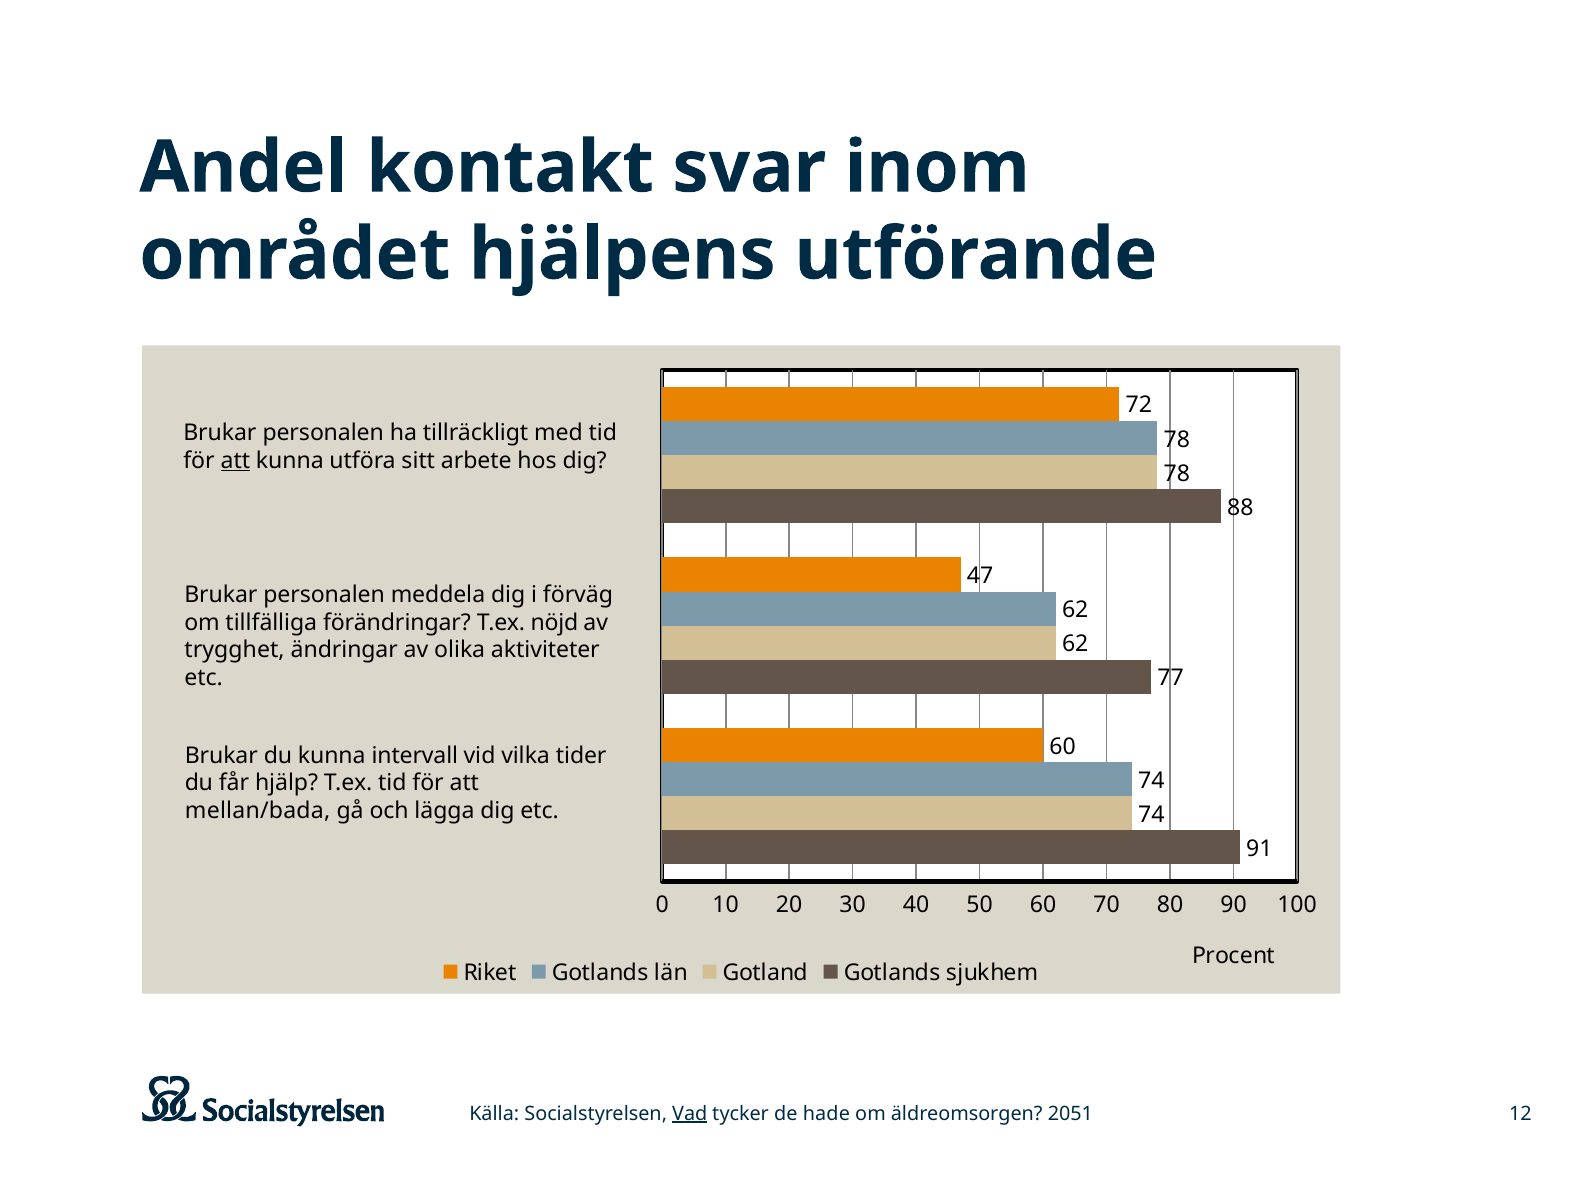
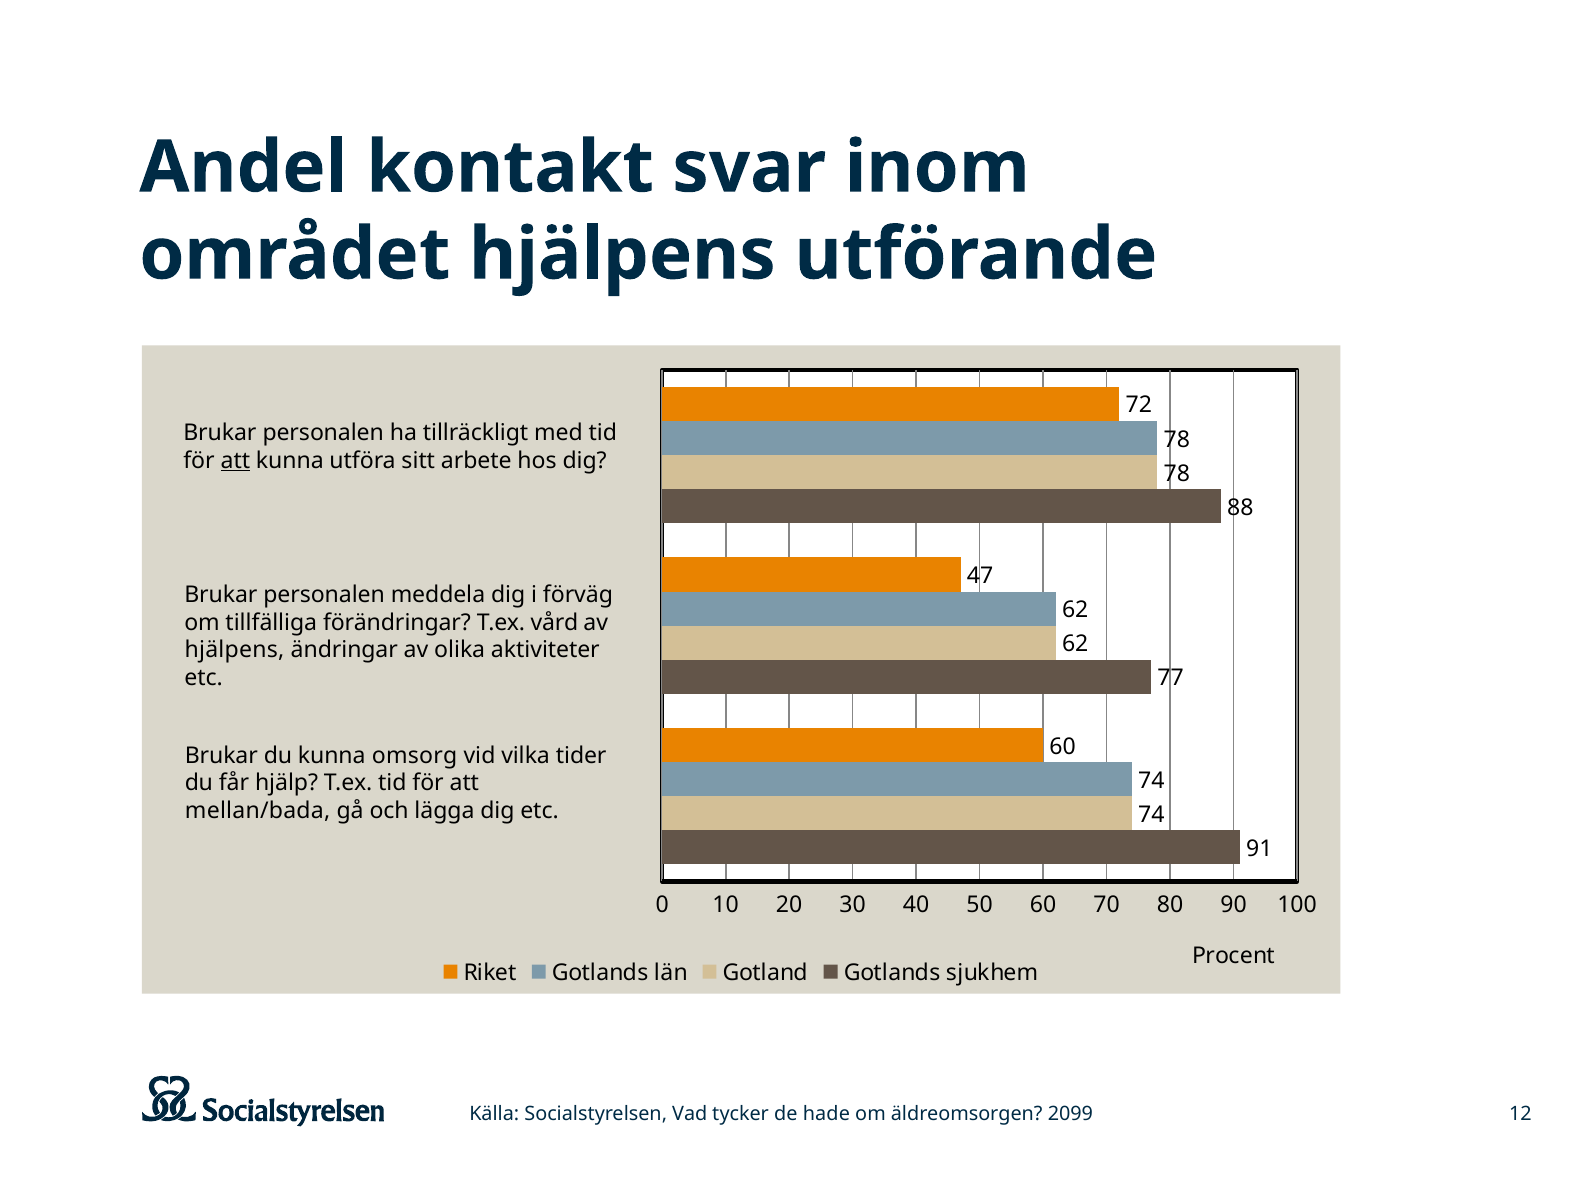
nöjd: nöjd -> vård (555, 623)
trygghet: trygghet -> hjälpens (234, 650)
intervall: intervall -> omsorg (415, 755)
Vad underline: present -> none (690, 1114)
2051: 2051 -> 2099 (1070, 1114)
